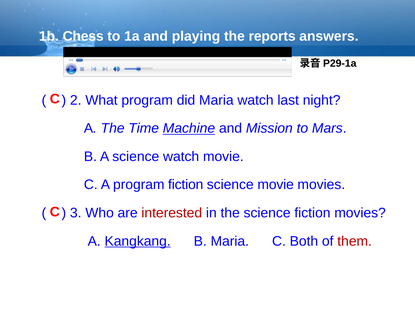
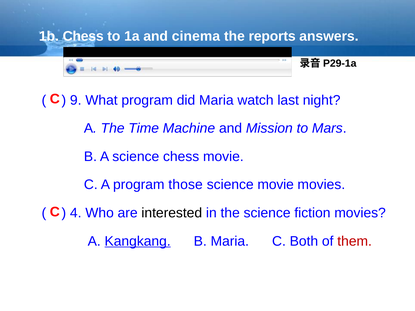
playing: playing -> cinema (196, 36)
2: 2 -> 9 (76, 100)
Machine underline: present -> none (189, 128)
science watch: watch -> chess (181, 157)
program fiction: fiction -> those (186, 185)
3: 3 -> 4 (76, 213)
interested colour: red -> black (172, 213)
